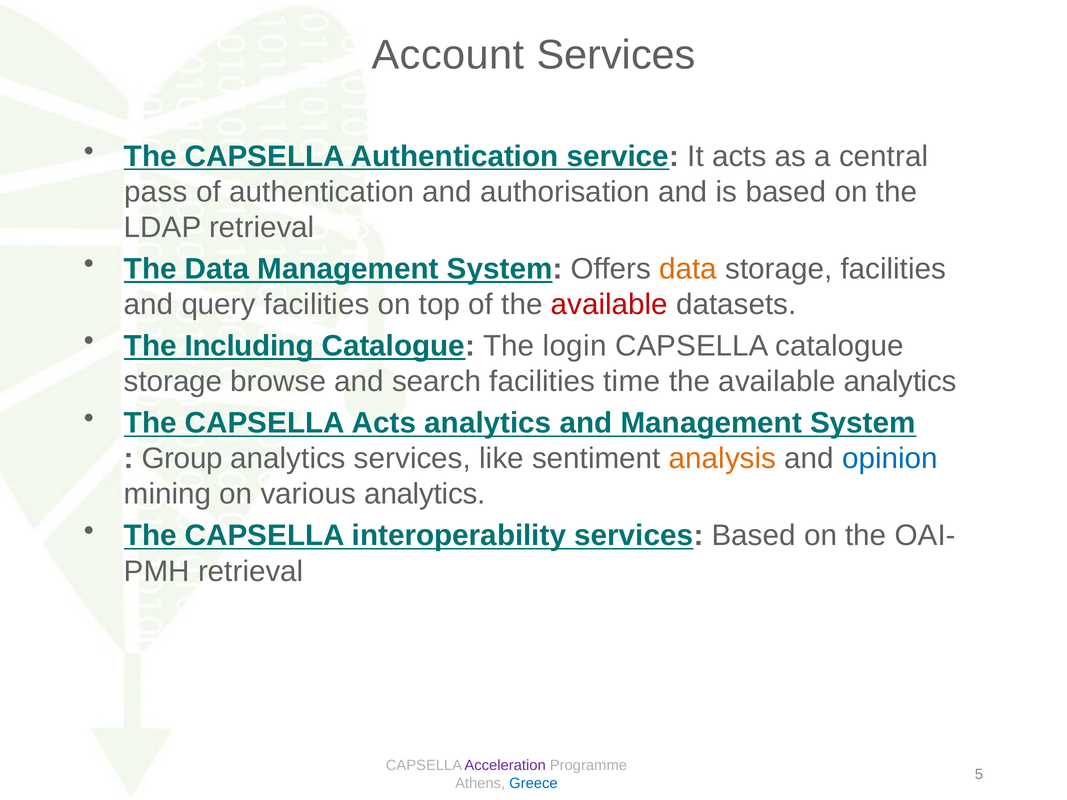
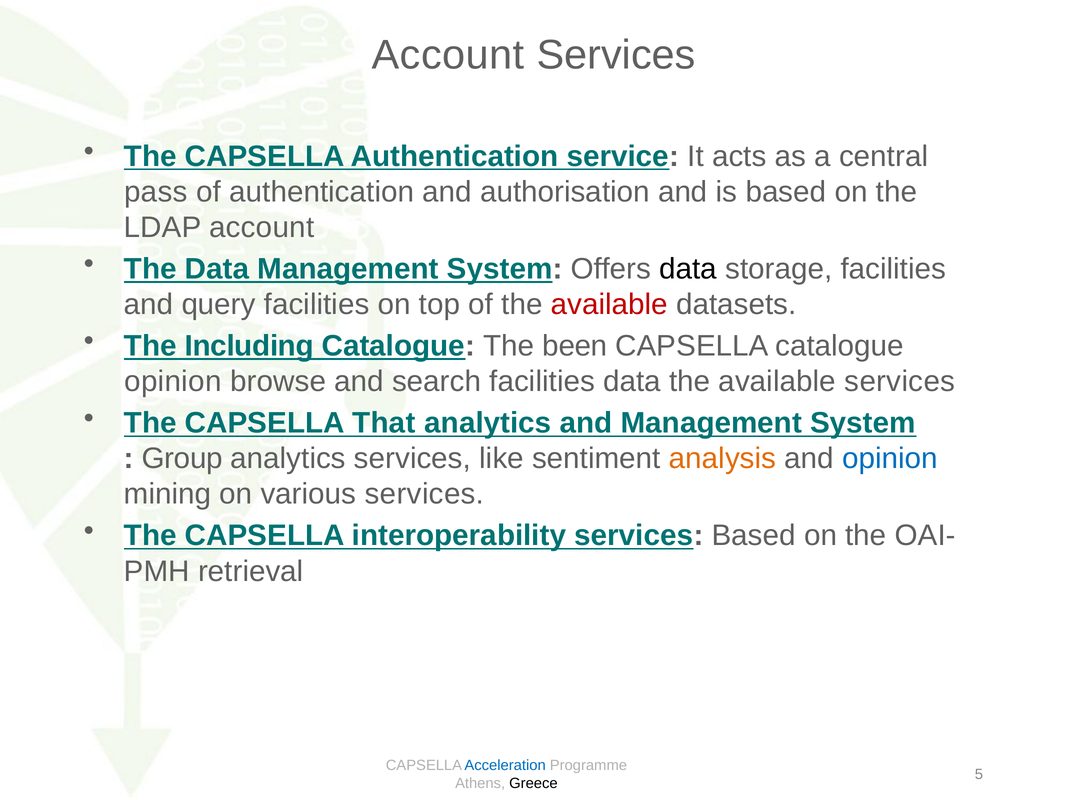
LDAP retrieval: retrieval -> account (262, 228)
data colour: orange -> black (688, 269)
login: login -> been (575, 346)
storage: storage -> opinion (173, 382)
facilities time: time -> data (632, 382)
available analytics: analytics -> services (900, 382)
CAPSELLA Acts: Acts -> That (384, 423)
various analytics: analytics -> services (425, 494)
Acceleration colour: purple -> blue (505, 766)
Greece colour: blue -> black (533, 784)
